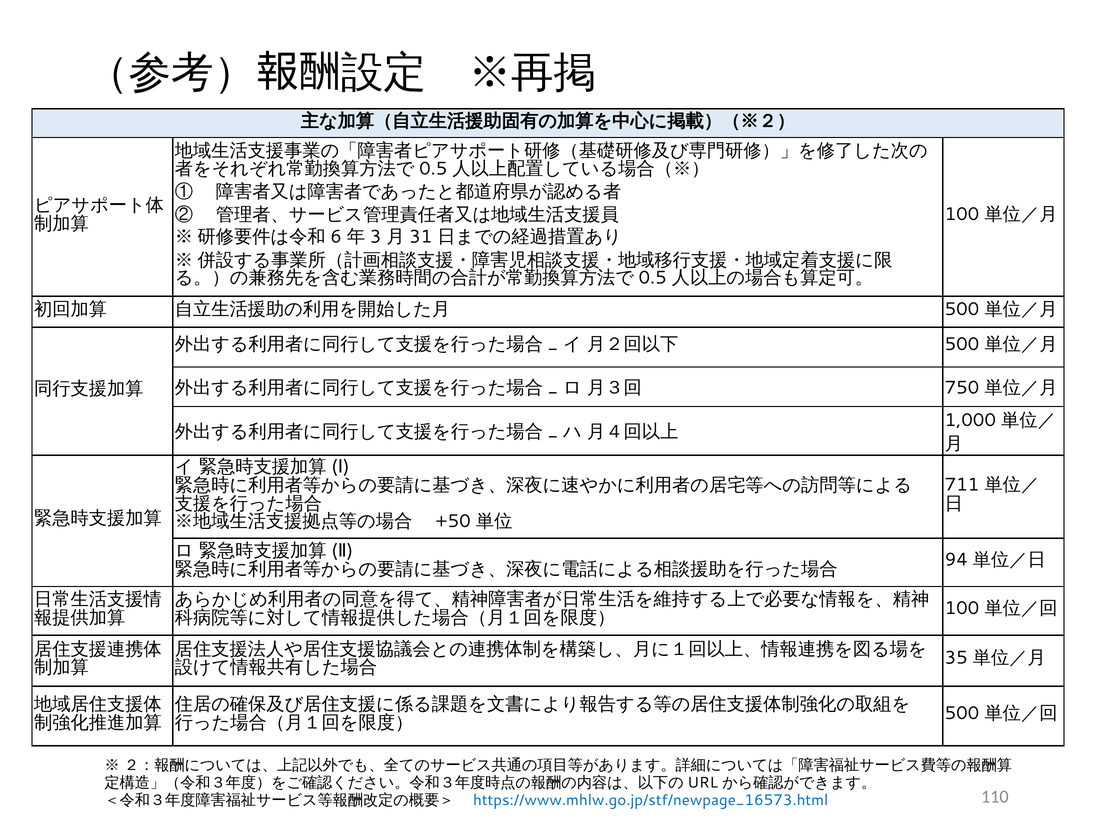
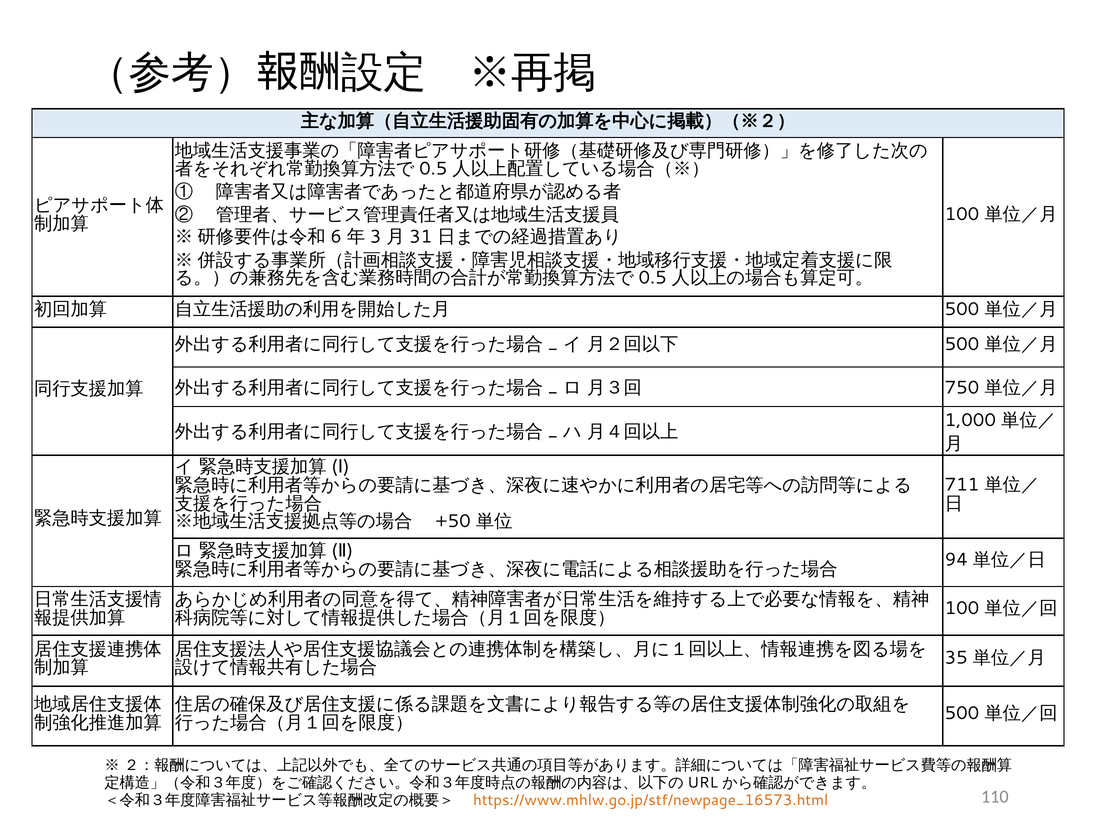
https://www.mhlw.go.jp/stf/newpage_16573.html colour: blue -> orange (651, 801)
